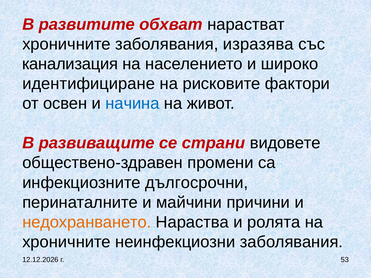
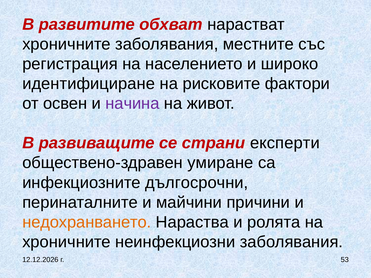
изразява: изразява -> местните (258, 44)
канализация: канализация -> регистрация (70, 64)
начина colour: blue -> purple (132, 104)
видовете: видовете -> експерти (285, 143)
промени: промени -> умиране (220, 163)
